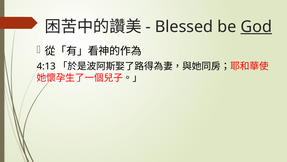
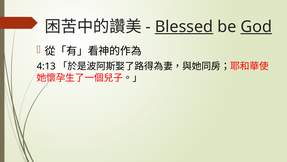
Blessed underline: none -> present (184, 27)
